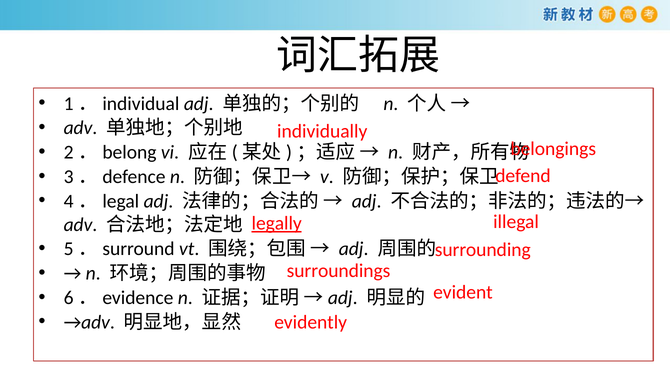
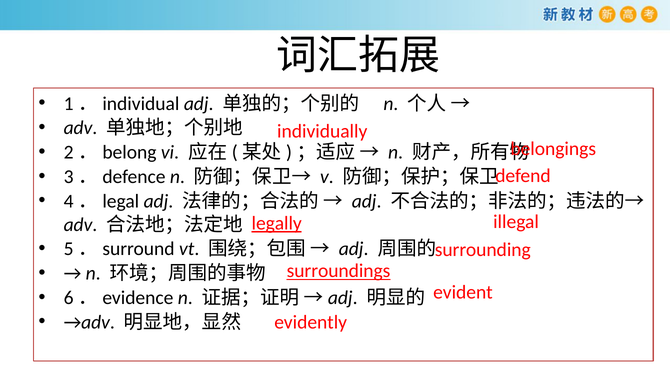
surroundings underline: none -> present (339, 271)
